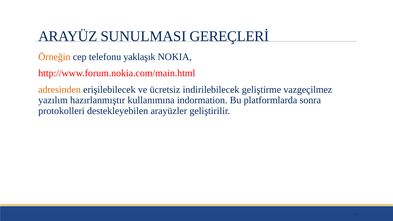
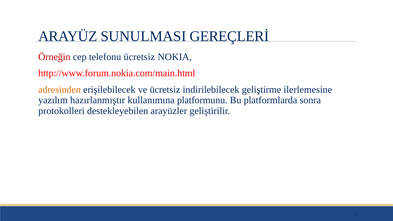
Örneğin colour: orange -> red (54, 57)
telefonu yaklaşık: yaklaşık -> ücretsiz (139, 57)
vazgeçilmez: vazgeçilmez -> ilerlemesine (308, 90)
indormation: indormation -> platformunu (202, 100)
